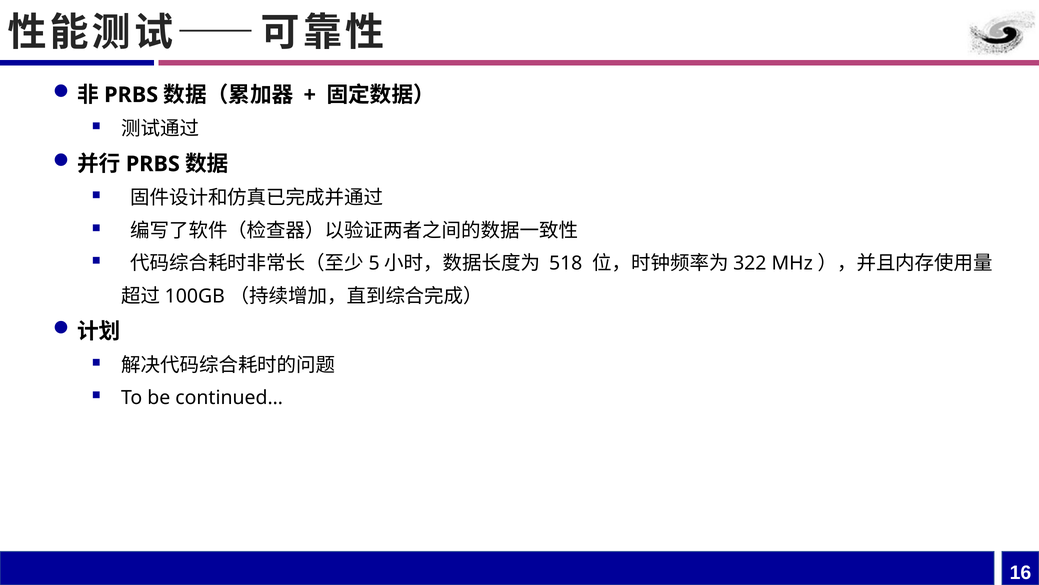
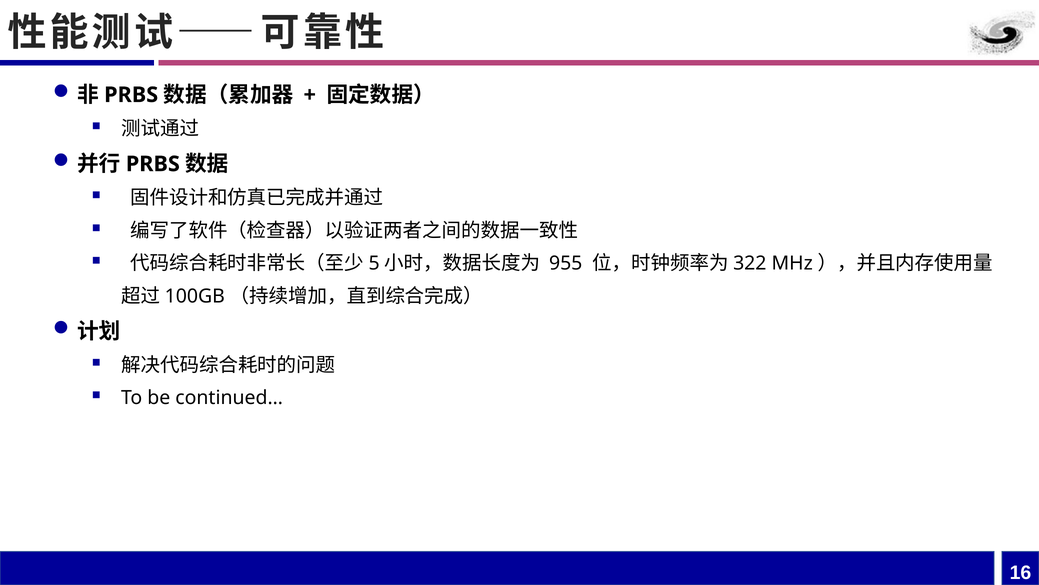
518: 518 -> 955 (566, 263)
